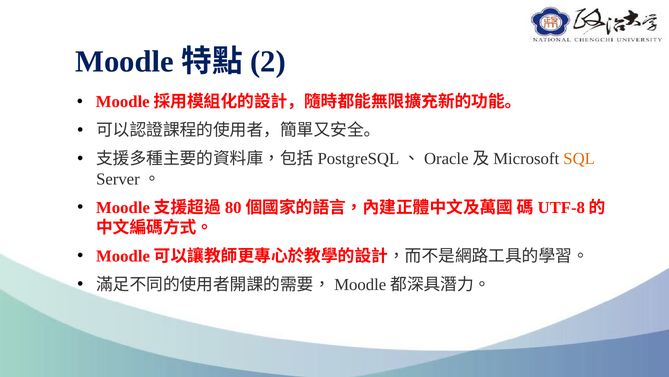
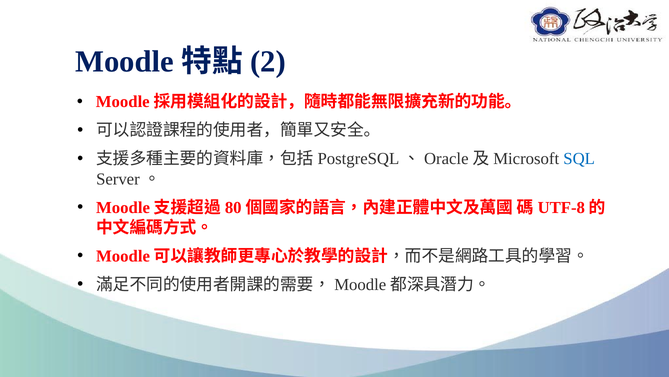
SQL colour: orange -> blue (579, 159)
